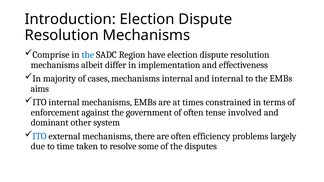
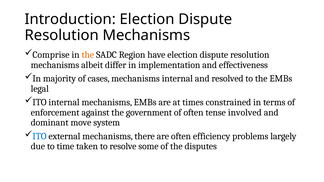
the colour: blue -> orange (88, 55)
and internal: internal -> resolved (228, 79)
aims: aims -> legal (40, 89)
other: other -> move (81, 123)
